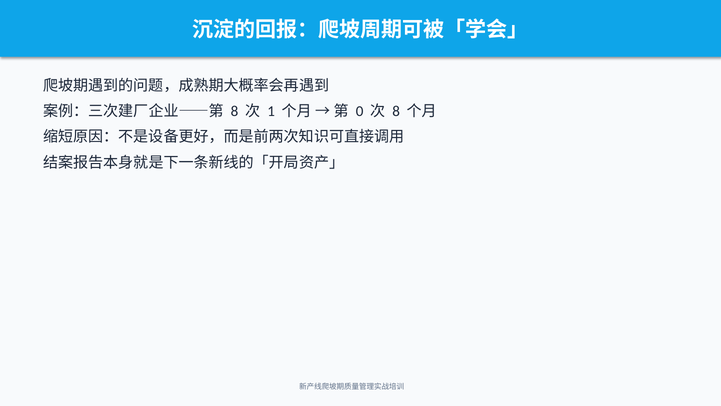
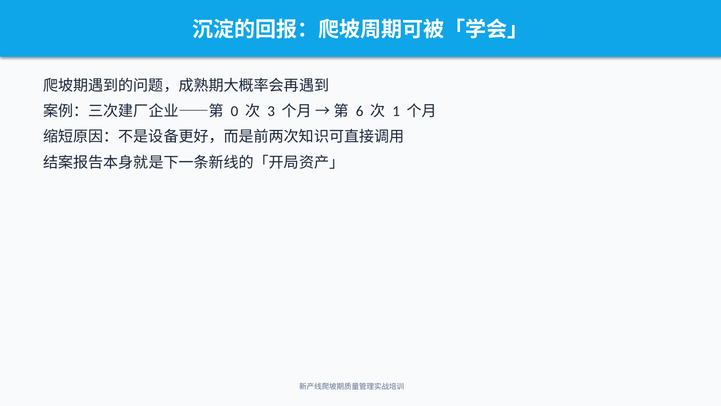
8: 8 -> 0 (234, 111)
1: 1 -> 3 (271, 111)
0: 0 -> 6 (360, 111)
8: 8 -> 1 (396, 111)
